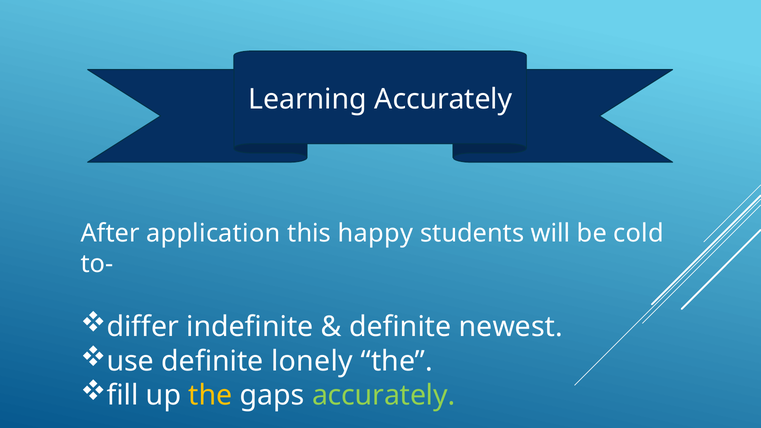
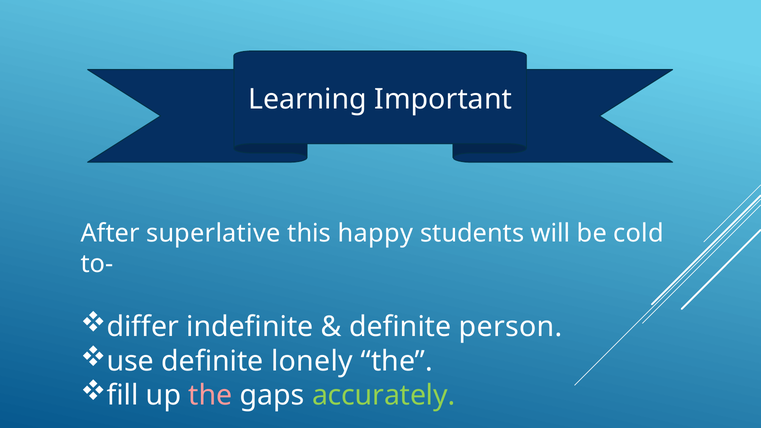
Learning Accurately: Accurately -> Important (443, 99)
application: application -> superlative (213, 234)
newest: newest -> person (511, 327)
the colour: yellow -> pink (210, 396)
